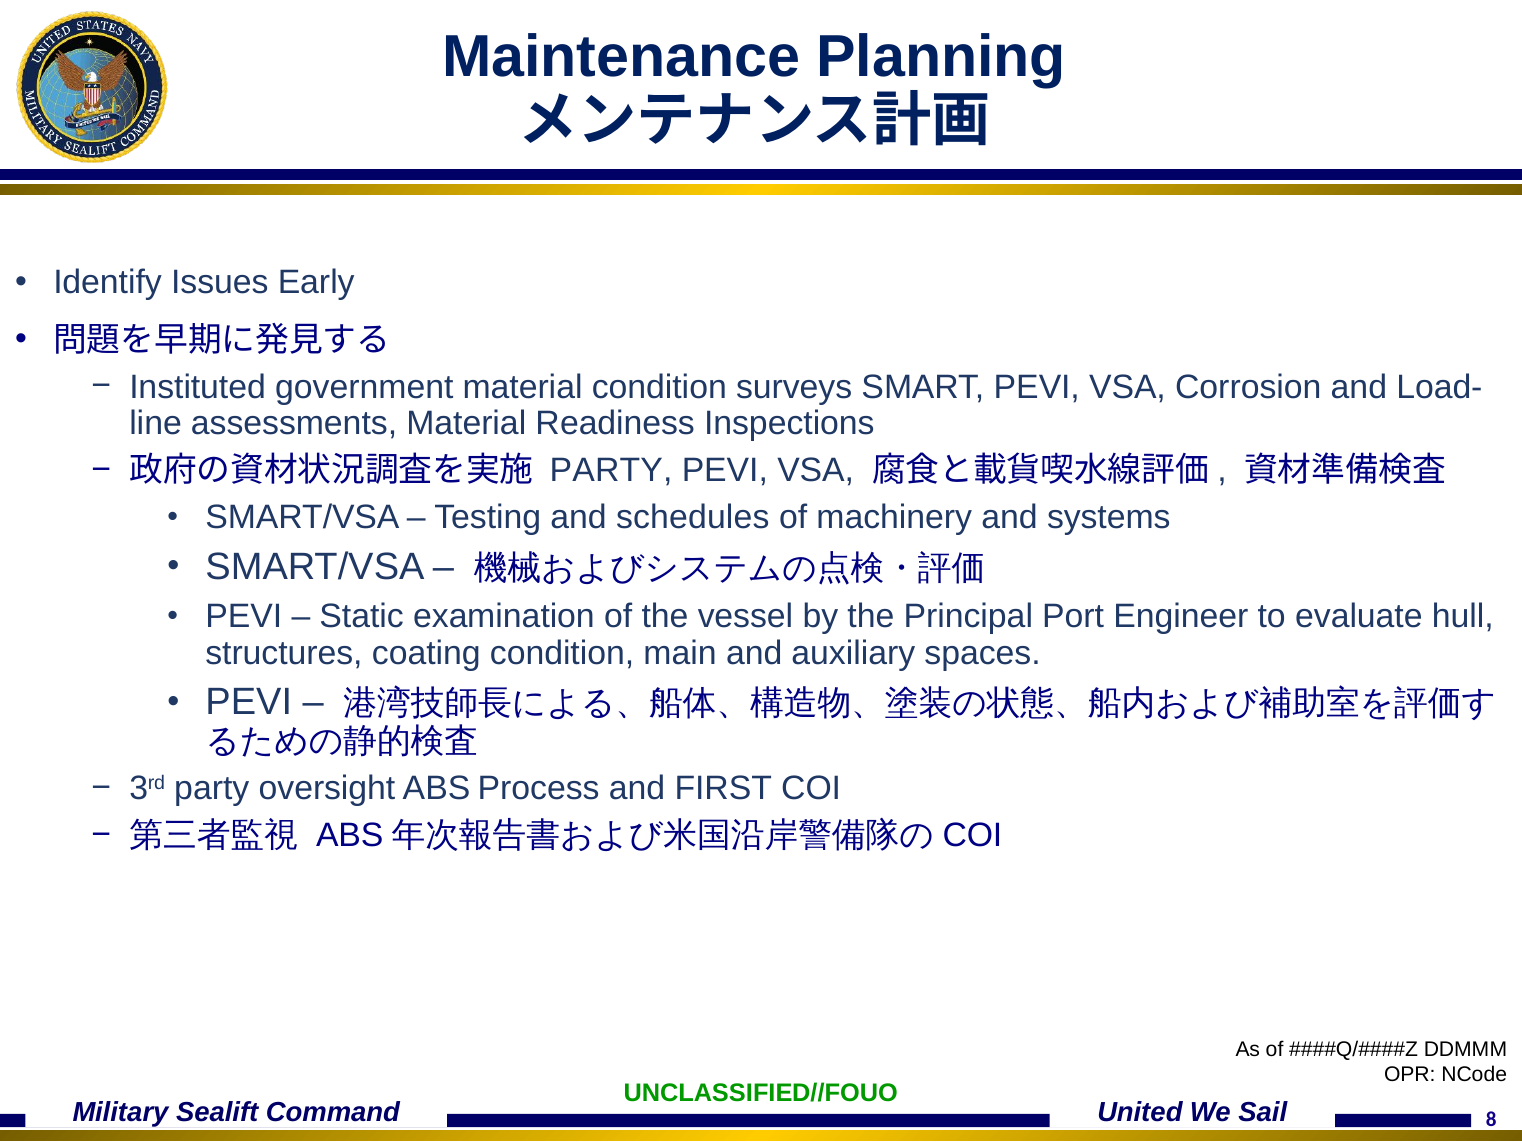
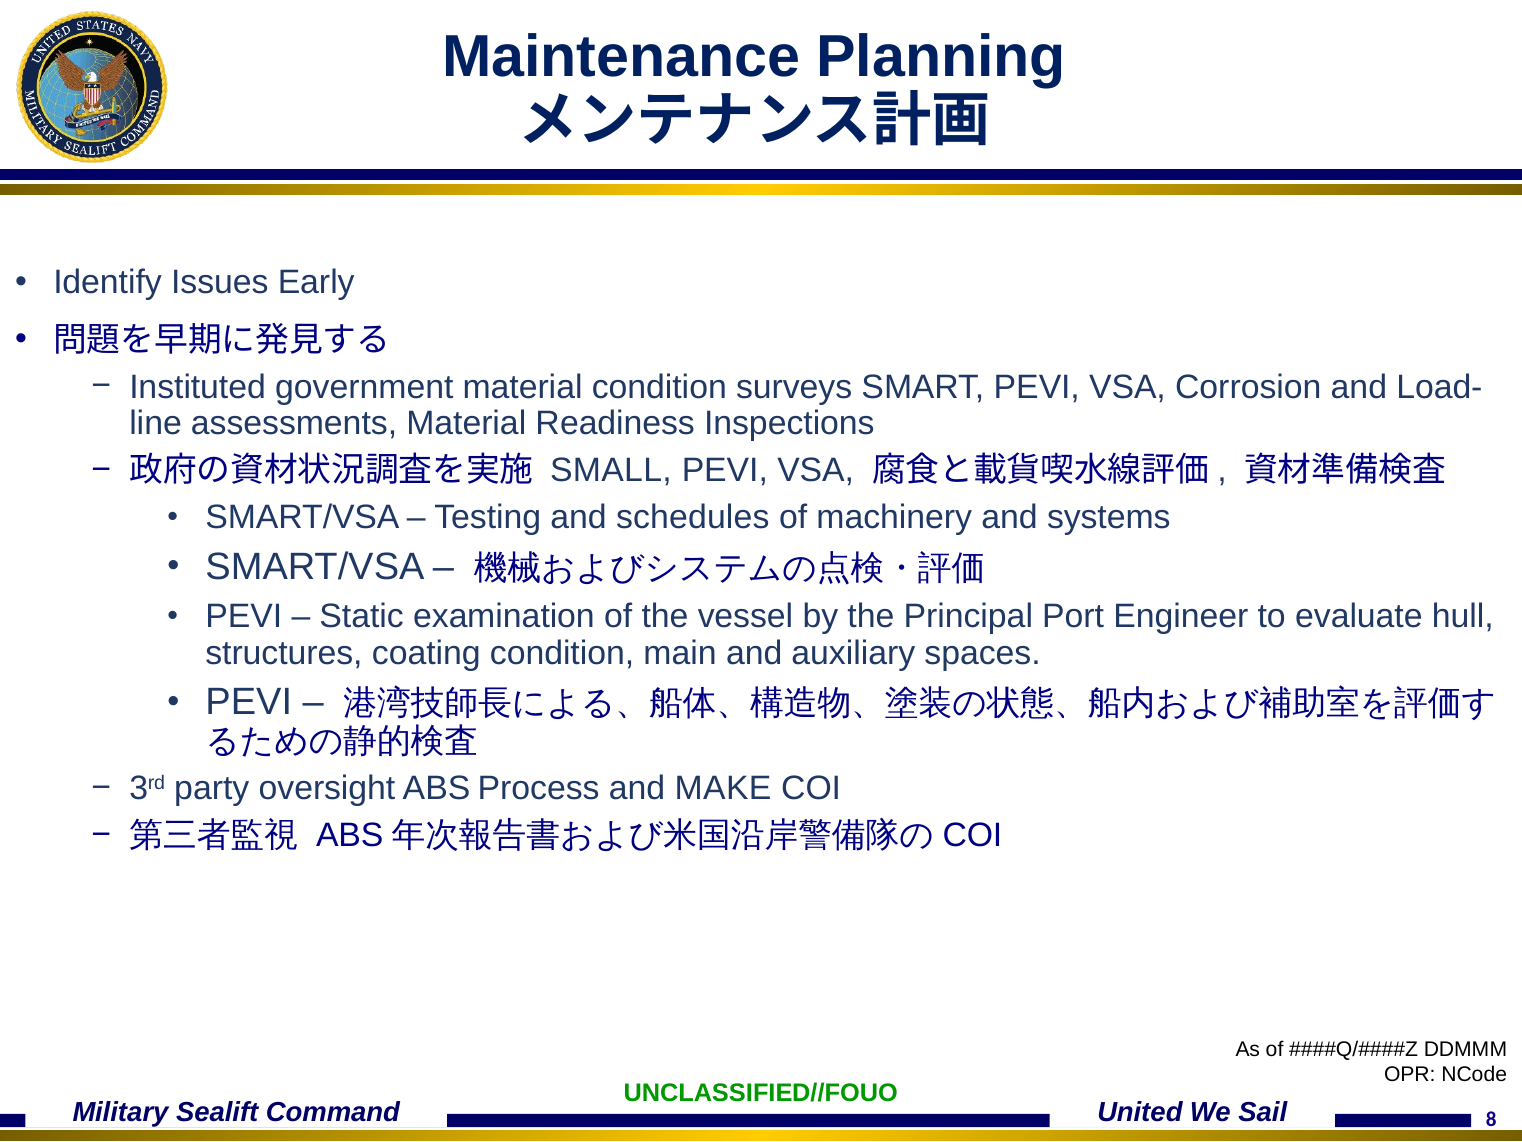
PARTY: PARTY -> SMALL (611, 471)
FIRST: FIRST -> MAKE (723, 788)
